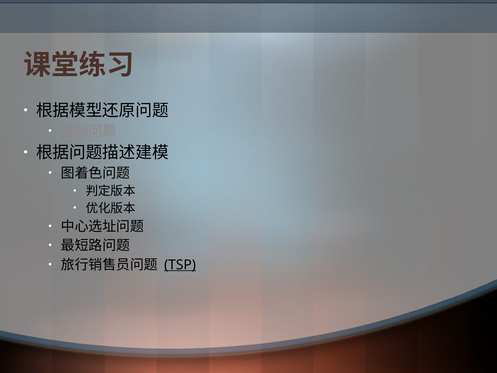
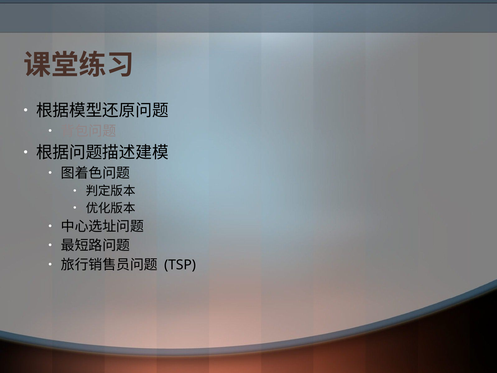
TSP underline: present -> none (180, 265)
